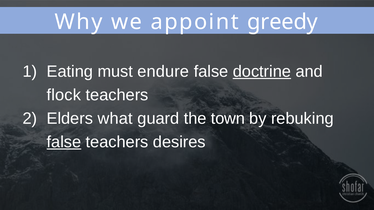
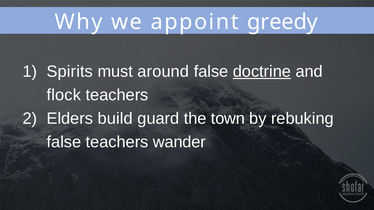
Eating: Eating -> Spirits (70, 72)
endure: endure -> around (163, 72)
what: what -> build (115, 119)
false underline: present -> none (64, 142)
desires: desires -> wander (179, 142)
